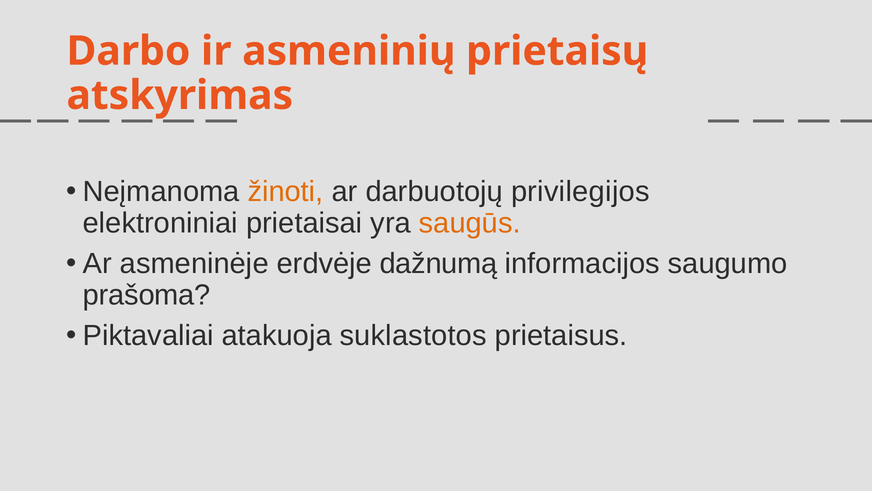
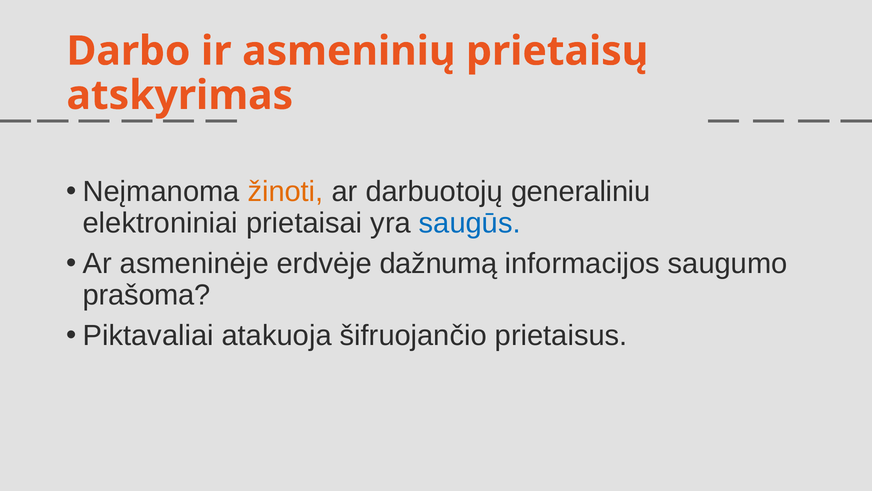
privilegijos: privilegijos -> generaliniu (581, 191)
saugūs colour: orange -> blue (470, 223)
suklastotos: suklastotos -> šifruojančio (413, 335)
